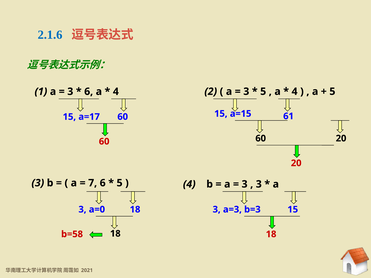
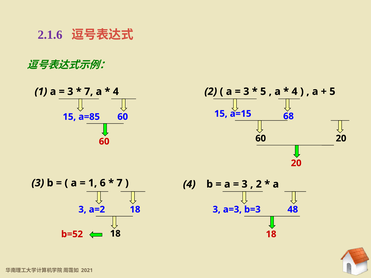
2.1.6 colour: blue -> purple (50, 35)
6: 6 -> 7 (89, 92)
61: 61 -> 68 (288, 116)
a=17: a=17 -> a=85 (89, 117)
7: 7 -> 1 (93, 183)
5: 5 -> 7 (120, 183)
3: 3 -> 2 (259, 184)
a=0: a=0 -> a=2 (97, 210)
b=3 15: 15 -> 48 (293, 210)
b=58: b=58 -> b=52 (72, 234)
